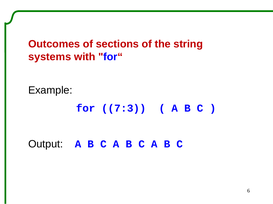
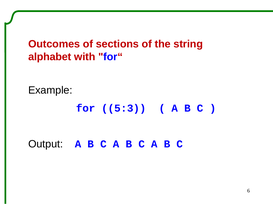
systems: systems -> alphabet (50, 57)
7:3: 7:3 -> 5:3 (124, 109)
